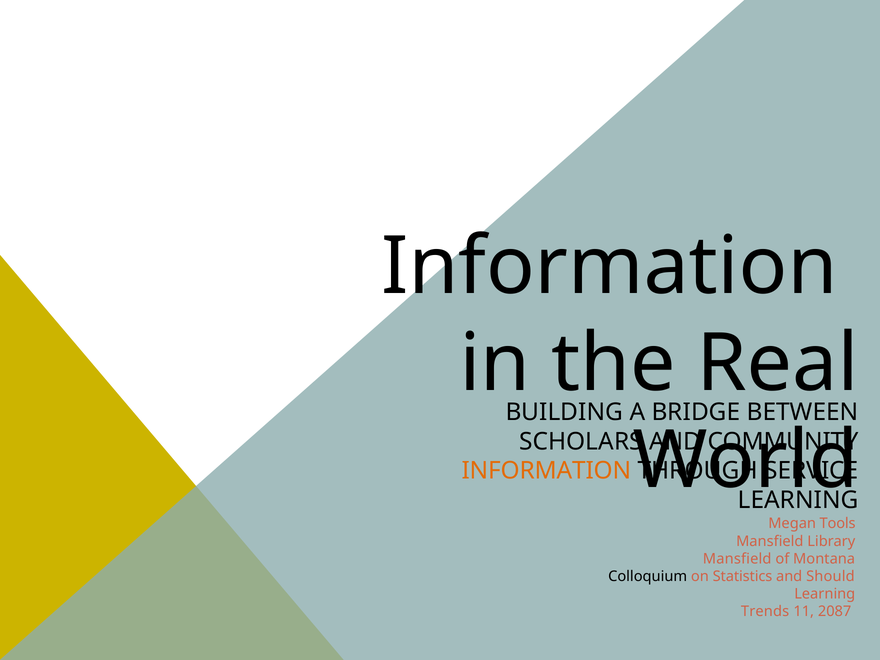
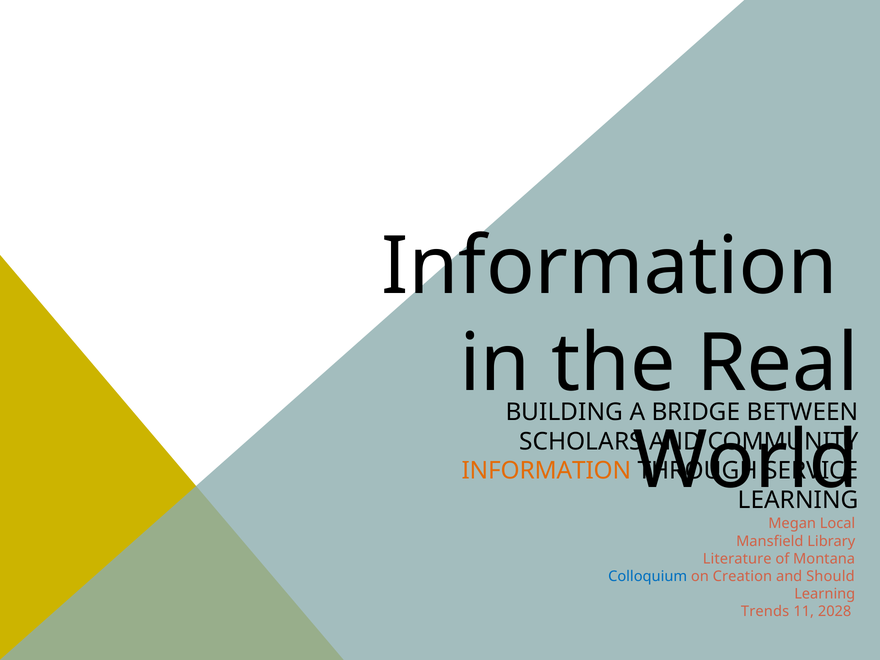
Tools: Tools -> Local (838, 524)
Mansfield: Mansfield -> Literature (737, 559)
Colloquium colour: black -> blue (648, 576)
Statistics: Statistics -> Creation (742, 576)
2087: 2087 -> 2028 (835, 612)
